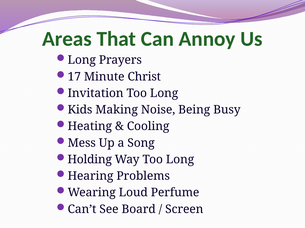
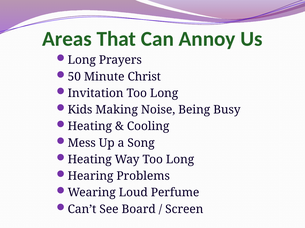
17: 17 -> 50 (74, 77)
Holding: Holding -> Heating (90, 160)
